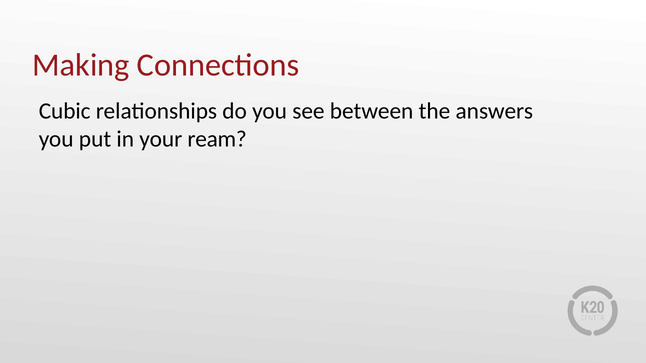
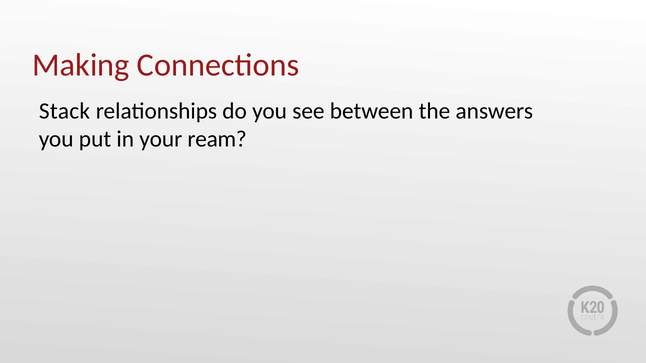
Cubic: Cubic -> Stack (64, 111)
